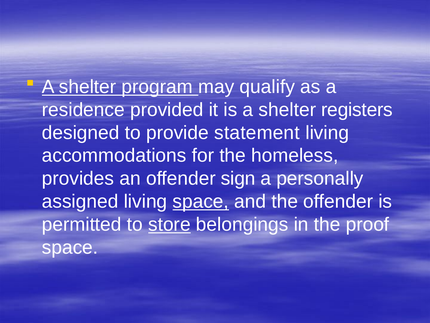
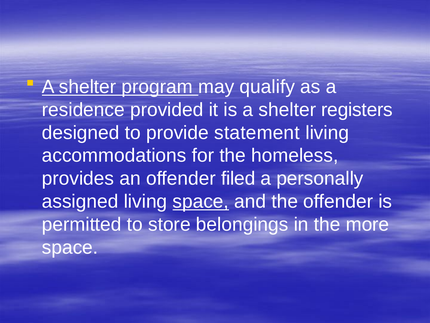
sign: sign -> filed (238, 178)
store underline: present -> none (169, 224)
proof: proof -> more (368, 224)
